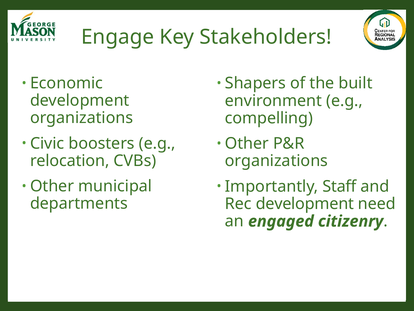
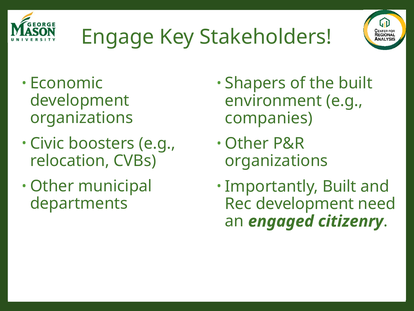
compelling: compelling -> companies (269, 118)
Importantly Staff: Staff -> Built (339, 186)
